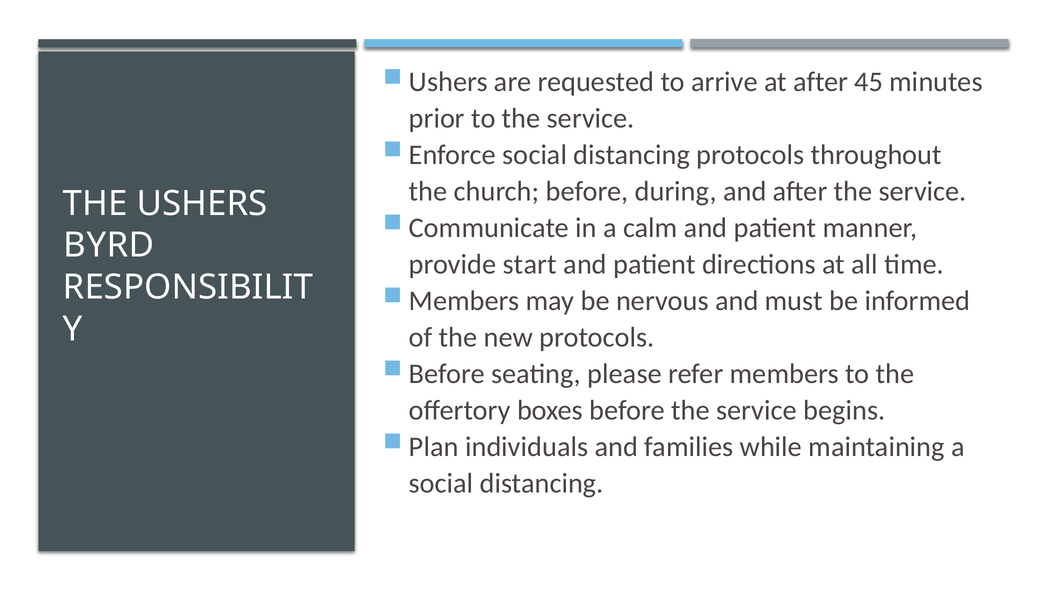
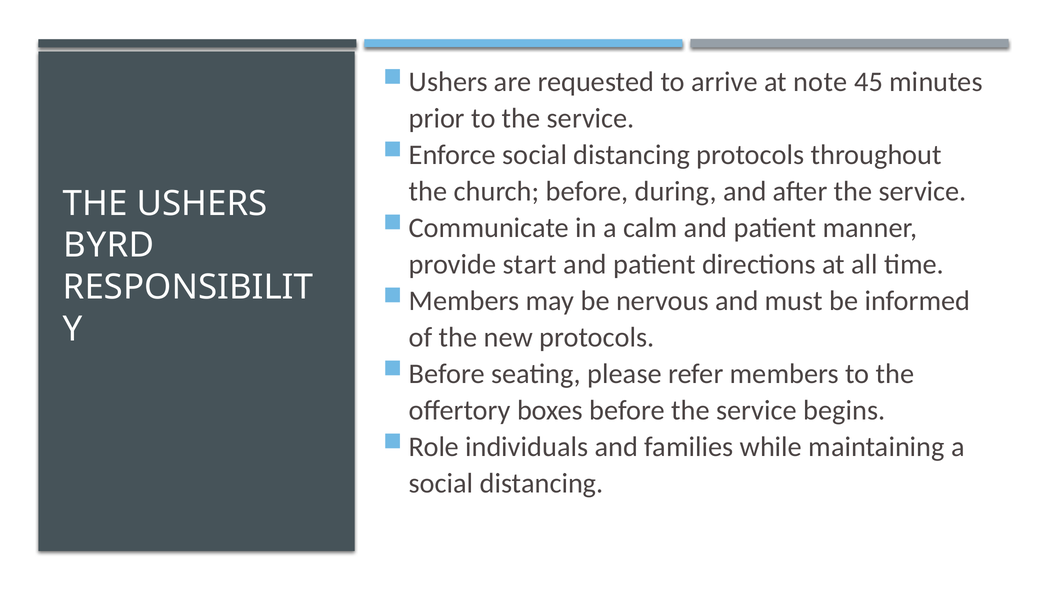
at after: after -> note (820, 82)
Plan: Plan -> Role (434, 447)
